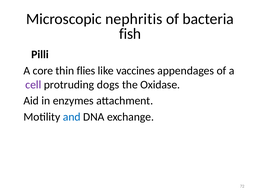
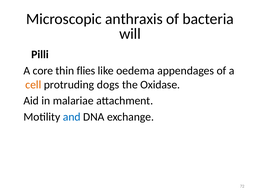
nephritis: nephritis -> anthraxis (134, 19)
fish: fish -> will (130, 34)
vaccines: vaccines -> oedema (135, 71)
cell colour: purple -> orange (33, 85)
enzymes: enzymes -> malariae (73, 101)
